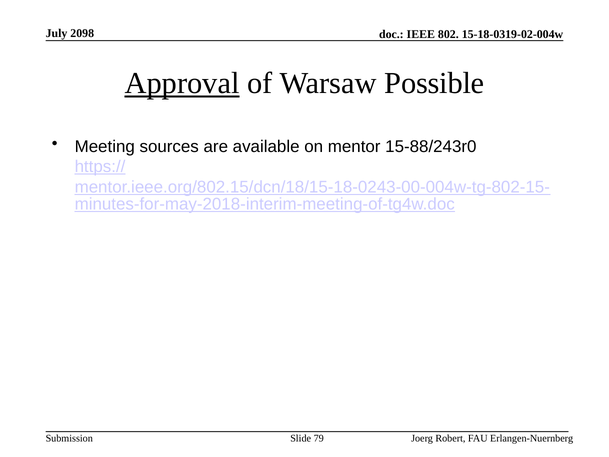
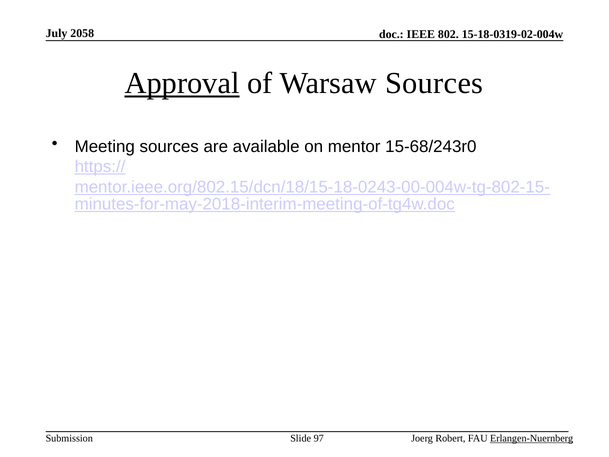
2098: 2098 -> 2058 (82, 33)
Warsaw Possible: Possible -> Sources (434, 83)
15-88/243r0: 15-88/243r0 -> 15-68/243r0 (431, 146)
79: 79 -> 97 (319, 438)
Erlangen-Nuernberg underline: none -> present (532, 438)
